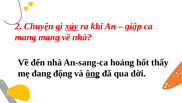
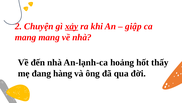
An-sang-ca: An-sang-ca -> An-lạnh-ca (86, 62)
động: động -> hàng (63, 73)
ông underline: present -> none (93, 73)
